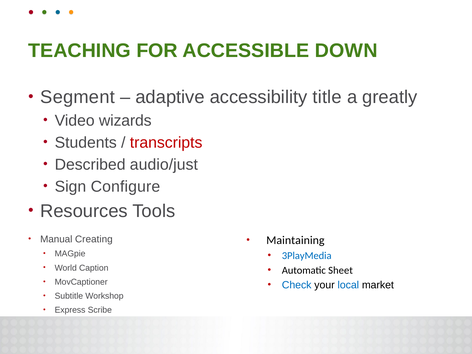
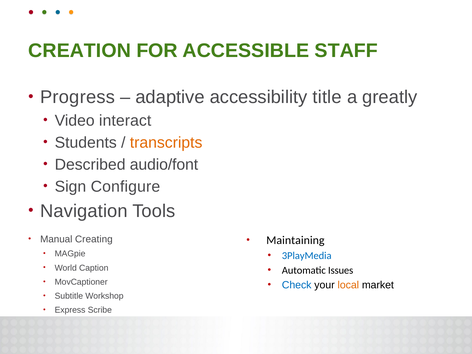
TEACHING: TEACHING -> CREATION (80, 51)
DOWN: DOWN -> STAFF (346, 51)
Segment: Segment -> Progress (78, 97)
wizards: wizards -> interact (125, 121)
transcripts colour: red -> orange (166, 143)
audio/just: audio/just -> audio/font (164, 165)
Resources: Resources -> Navigation (84, 211)
Sheet: Sheet -> Issues (341, 270)
local colour: blue -> orange (348, 285)
